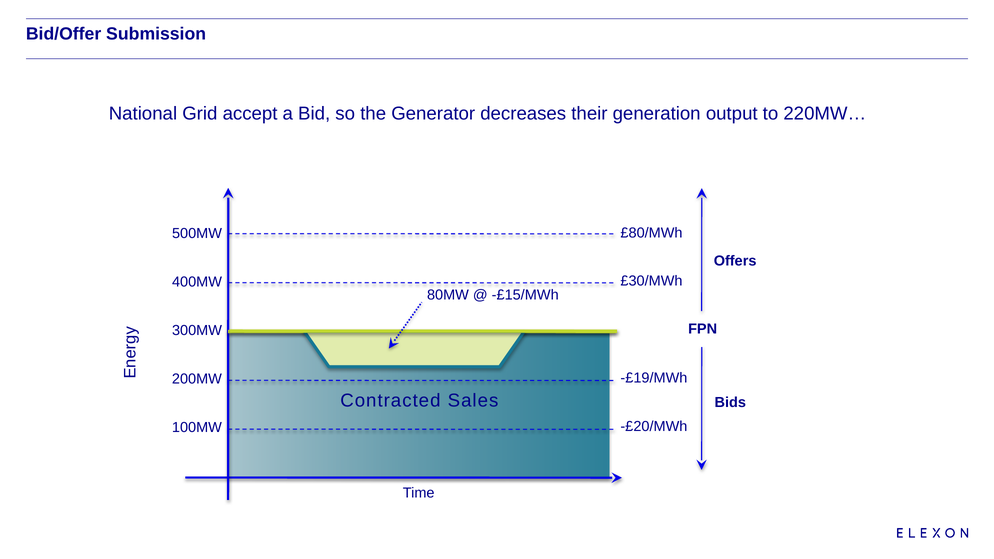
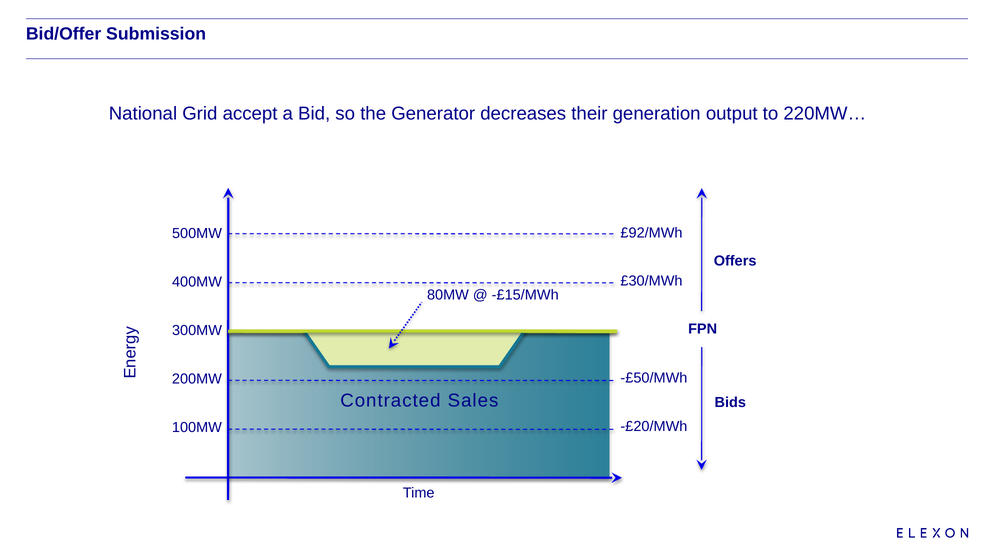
£80/MWh: £80/MWh -> £92/MWh (652, 233)
-£19/MWh: -£19/MWh -> -£50/MWh (654, 378)
